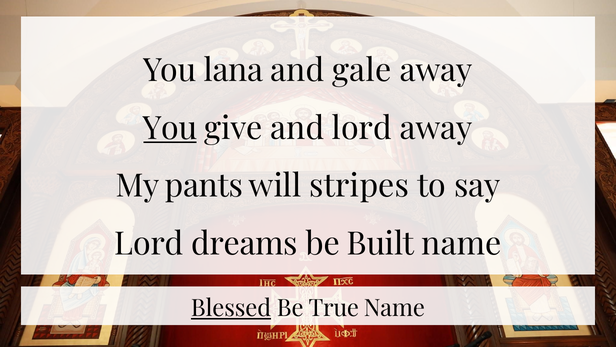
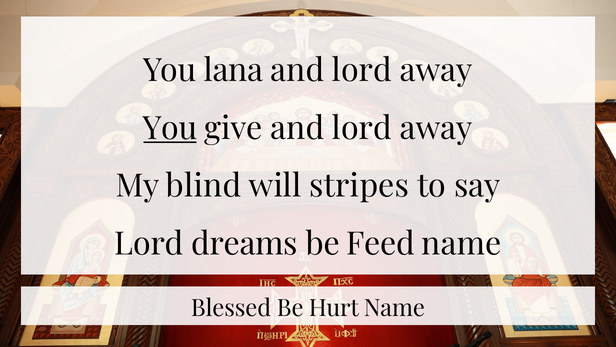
gale: gale -> lord (362, 70)
pants: pants -> blind (204, 186)
Built: Built -> Feed (381, 244)
Blessed underline: present -> none (231, 308)
True: True -> Hurt (334, 308)
